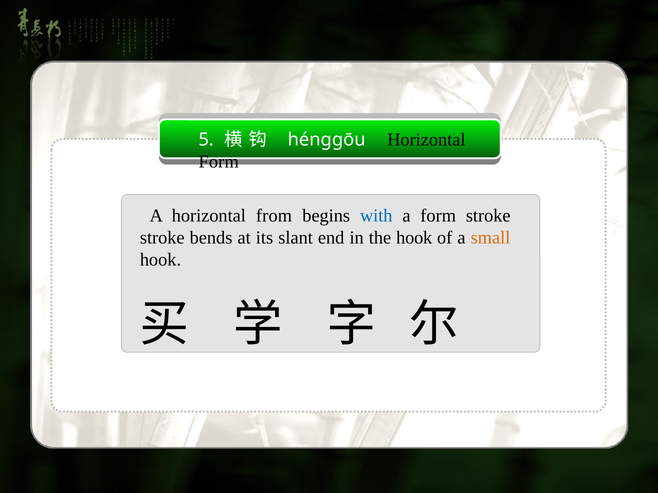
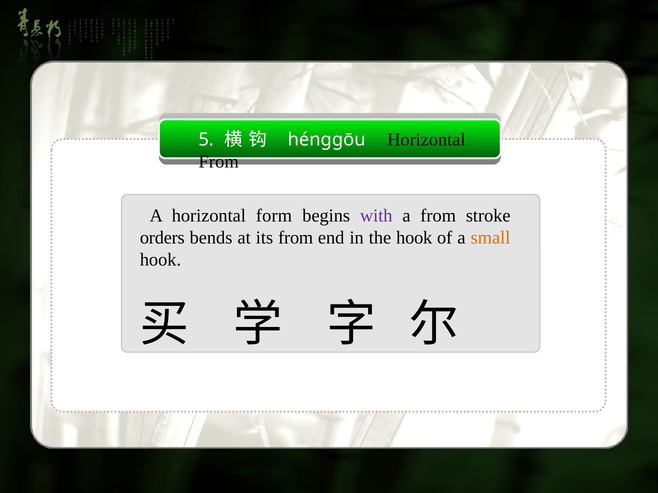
Form: Form -> From (219, 162)
from: from -> form (274, 216)
with colour: blue -> purple (376, 216)
a form: form -> from (438, 216)
stroke: stroke -> orders (162, 238)
its slant: slant -> from (296, 238)
